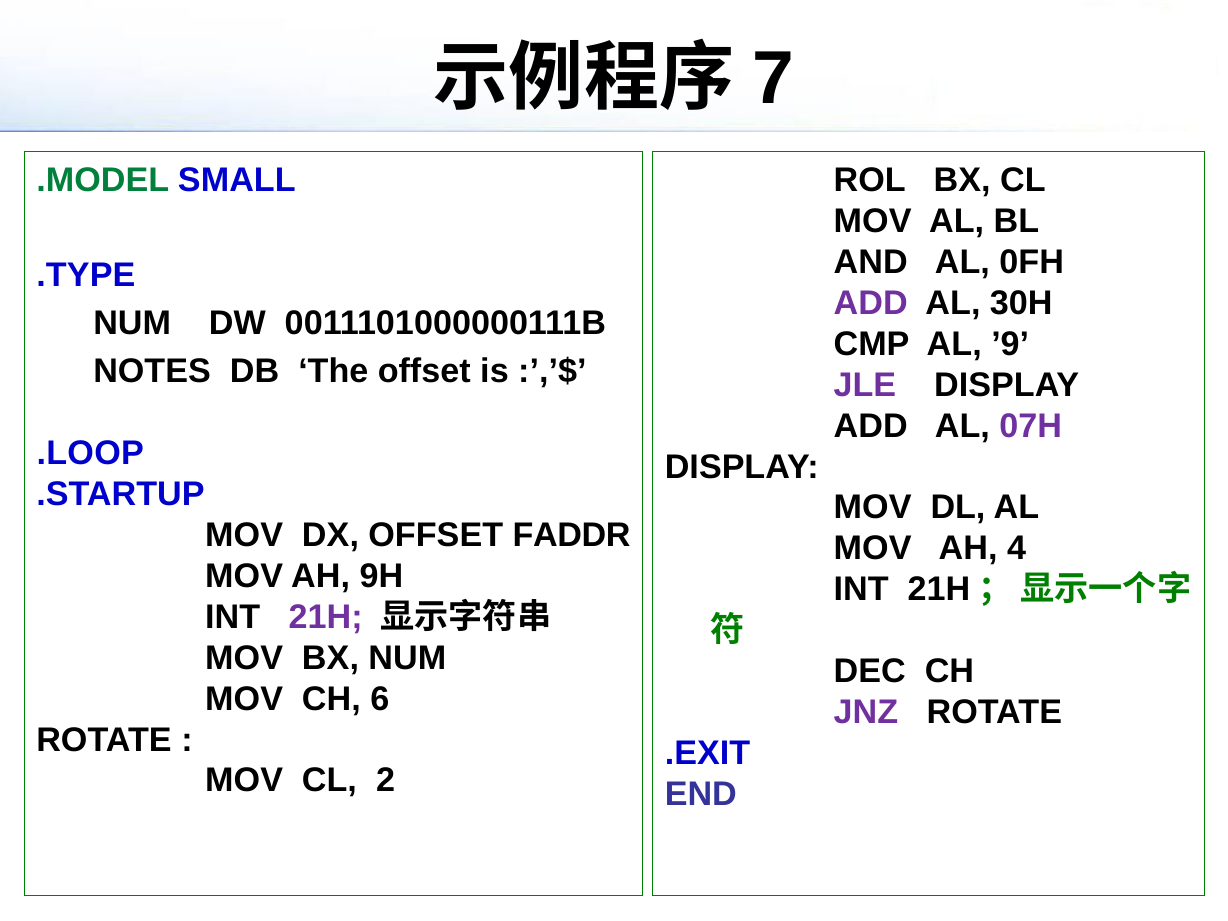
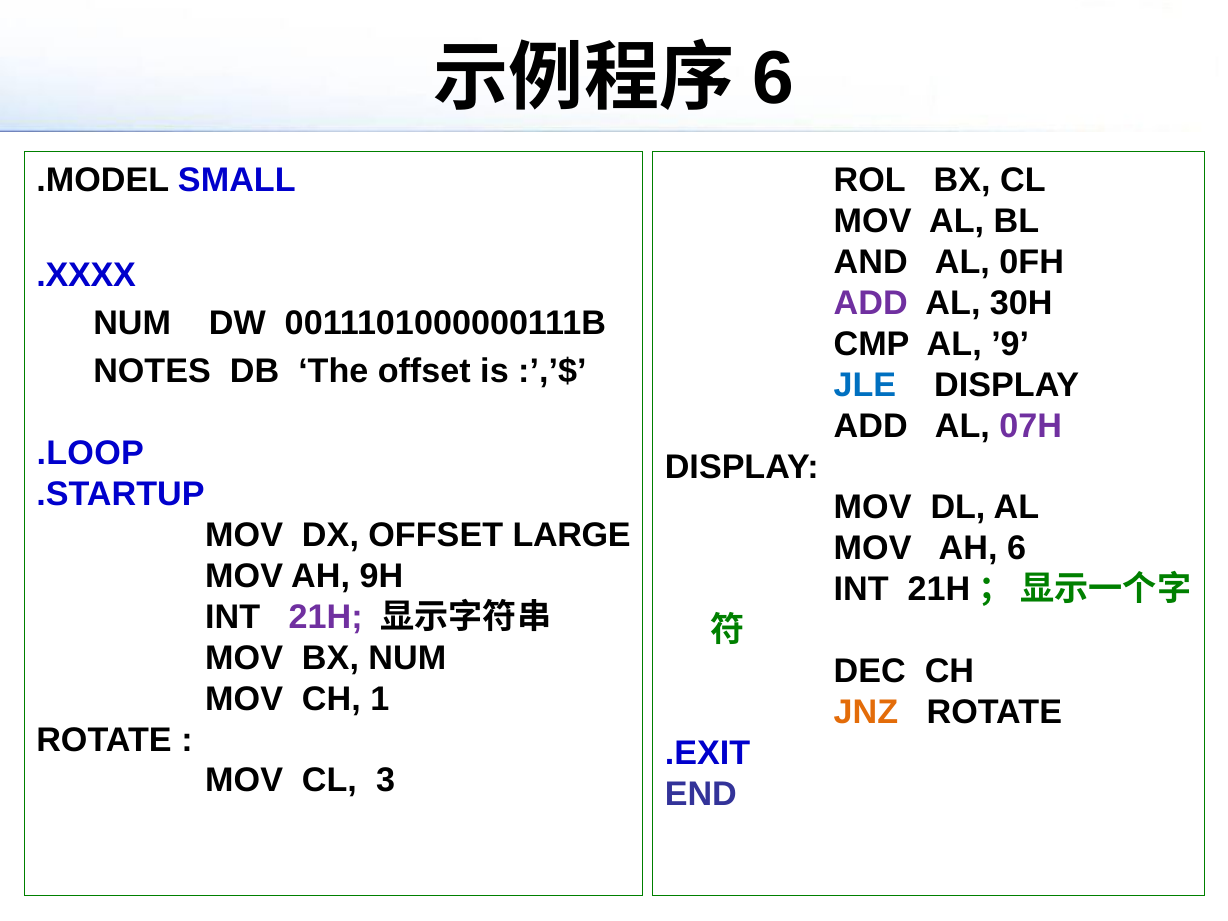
7: 7 -> 6 (773, 79)
.MODEL colour: green -> black (103, 180)
.TYPE: .TYPE -> .XXXX (86, 276)
JLE colour: purple -> blue (865, 385)
FADDR: FADDR -> LARGE (572, 535)
AH 4: 4 -> 6 (1017, 549)
6: 6 -> 1 (380, 699)
JNZ colour: purple -> orange (866, 712)
2: 2 -> 3 (386, 781)
